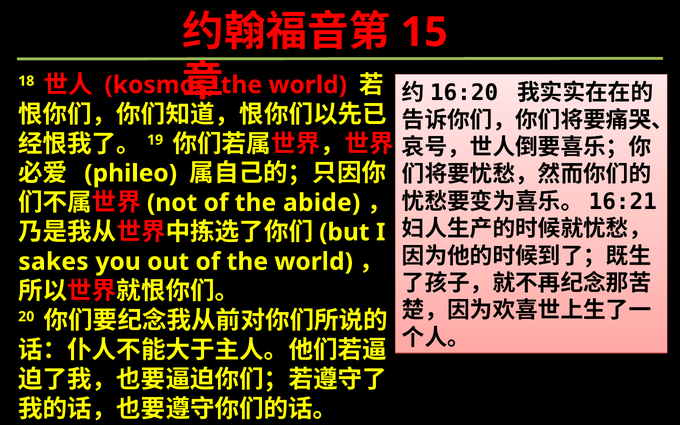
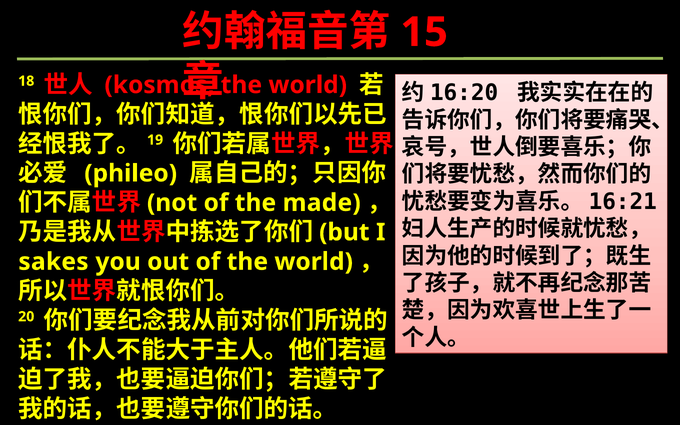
abide: abide -> made (322, 203)
